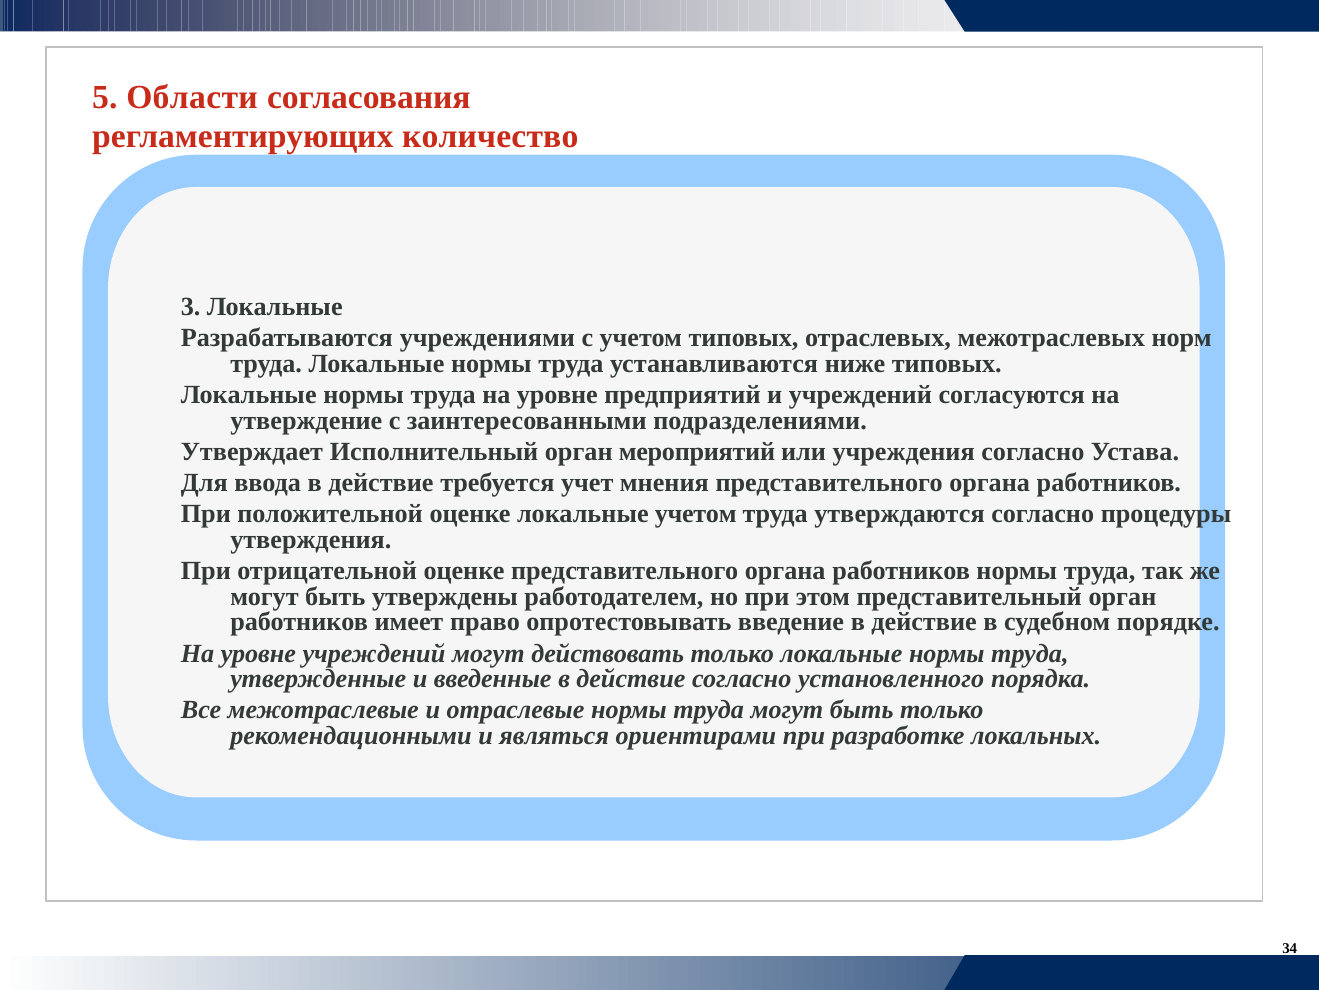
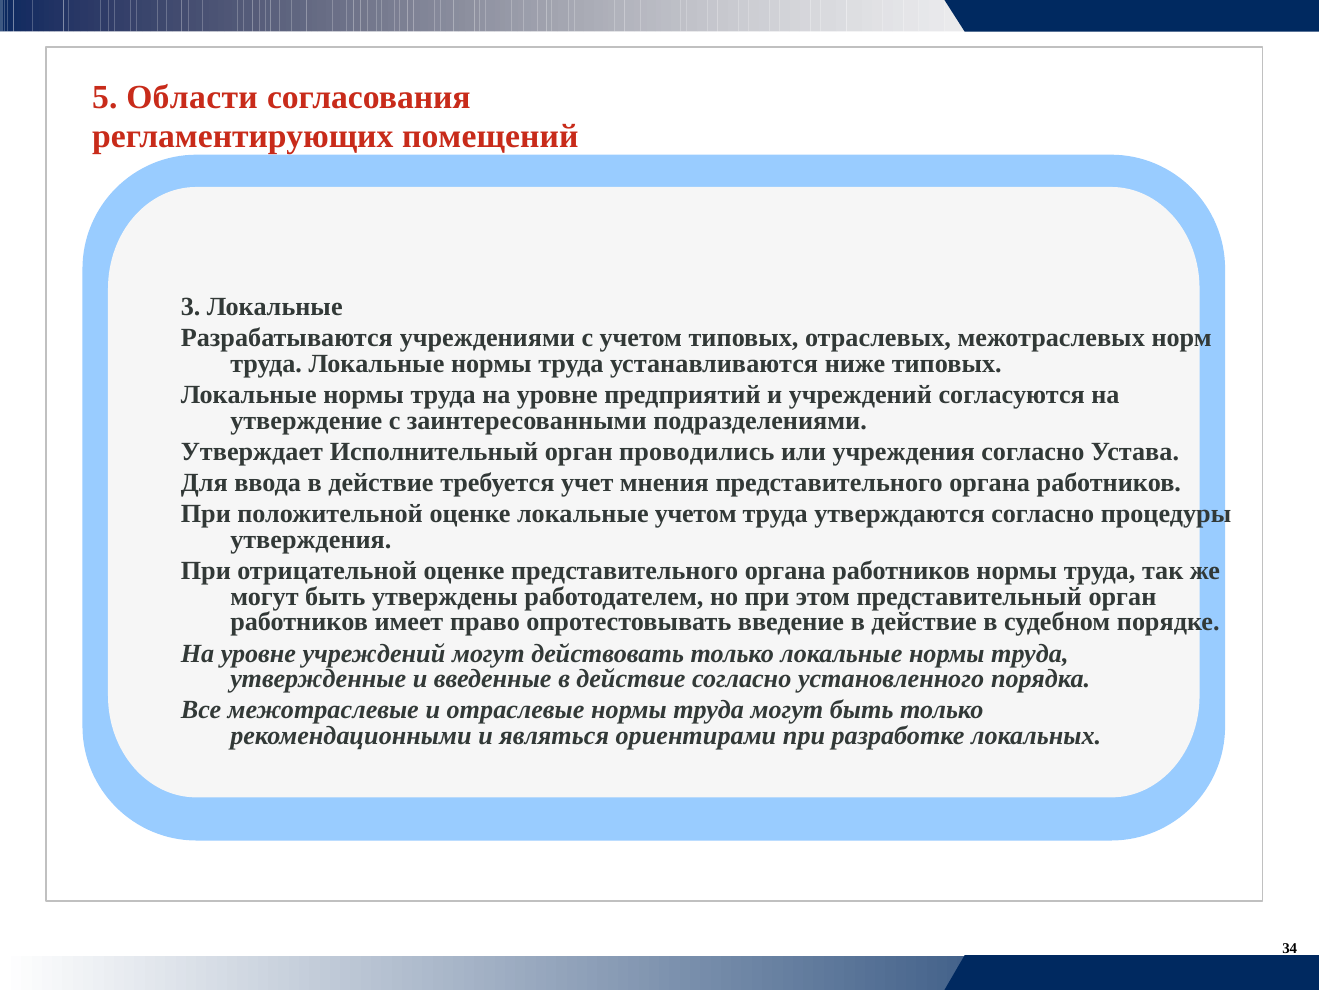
количество: количество -> помещений (490, 136)
мероприятий: мероприятий -> проводились (697, 452)
